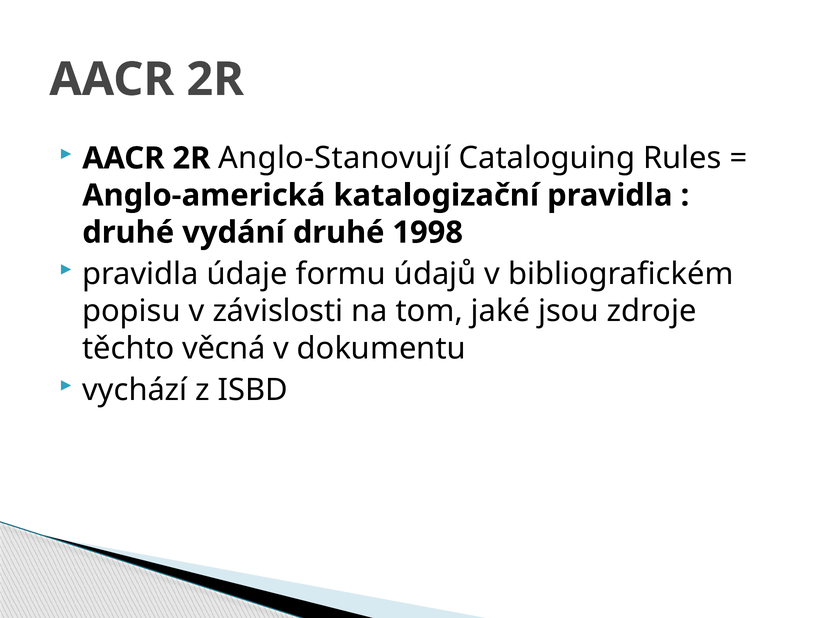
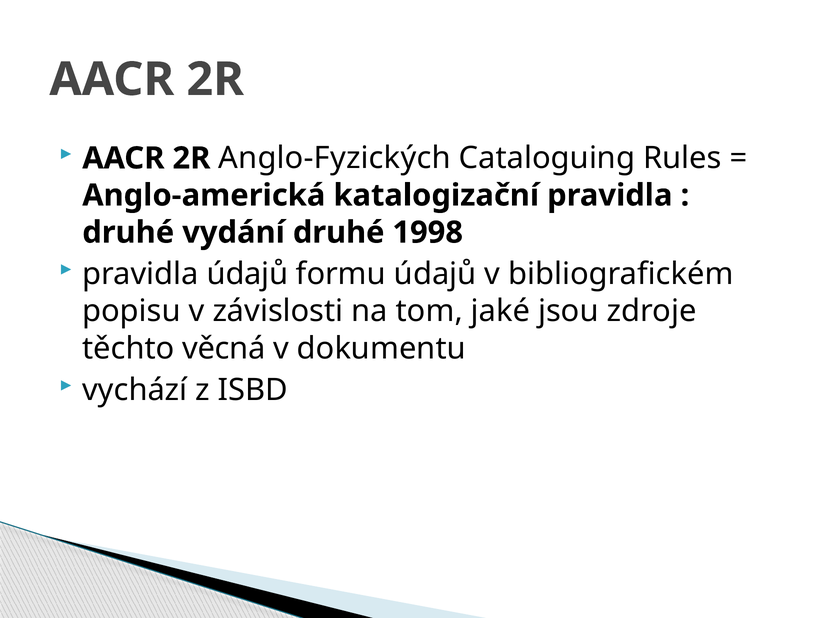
Anglo-Stanovují: Anglo-Stanovují -> Anglo-Fyzických (335, 158)
pravidla údaje: údaje -> údajů (247, 274)
